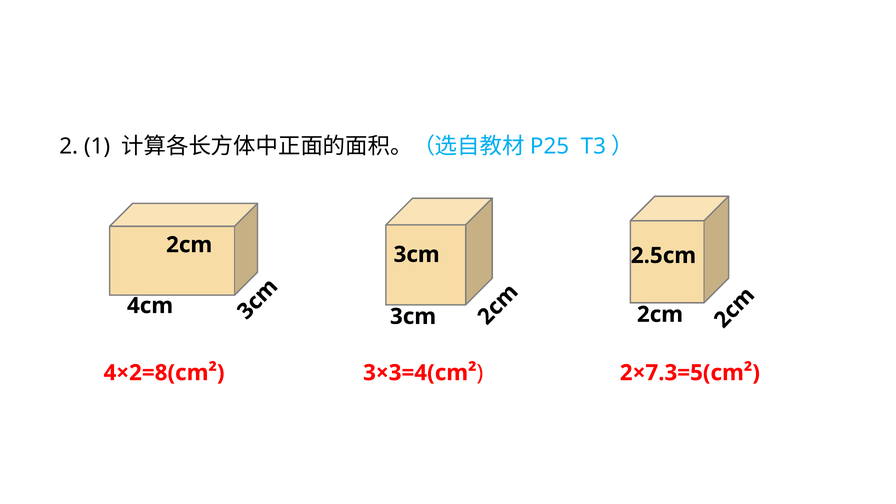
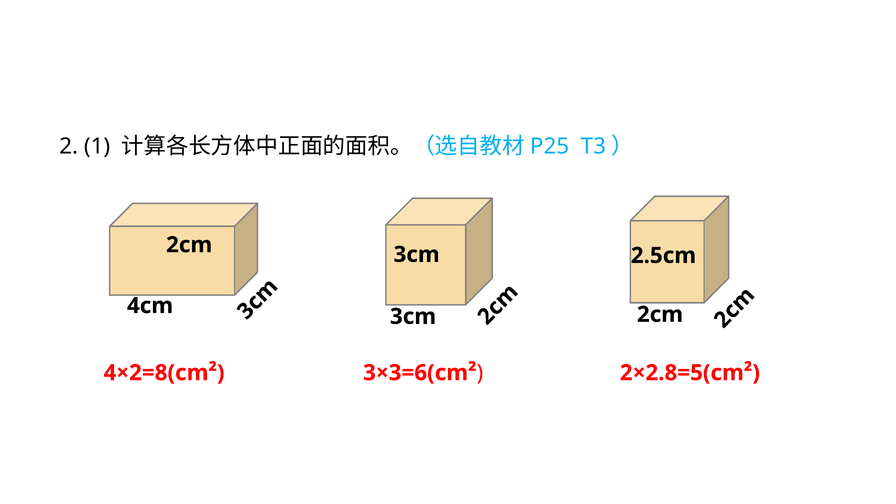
3×3=4(cm²: 3×3=4(cm² -> 3×3=6(cm² (420, 373)
2×7.3=5(cm²: 2×7.3=5(cm² -> 2×2.8=5(cm² (690, 373)
